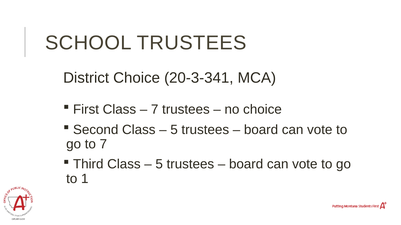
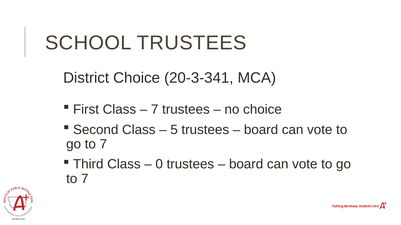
5: 5 -> 0 (159, 165)
1: 1 -> 7 (85, 179)
